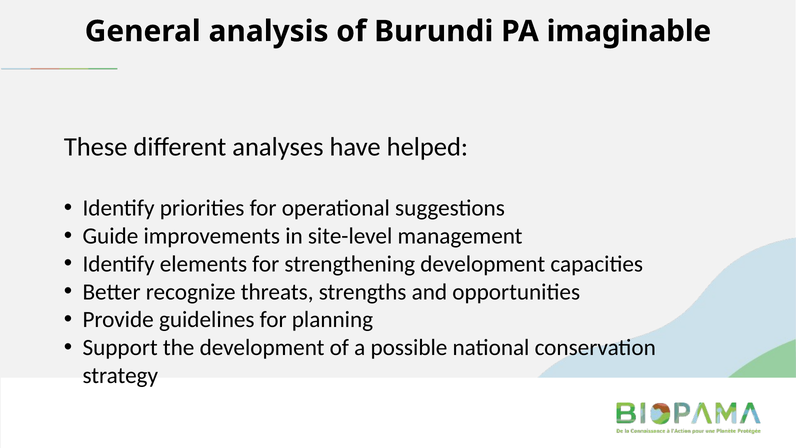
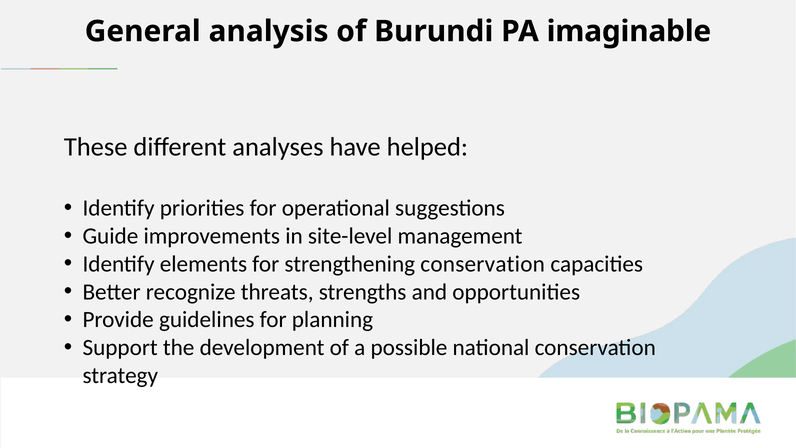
strengthening development: development -> conservation (483, 264)
